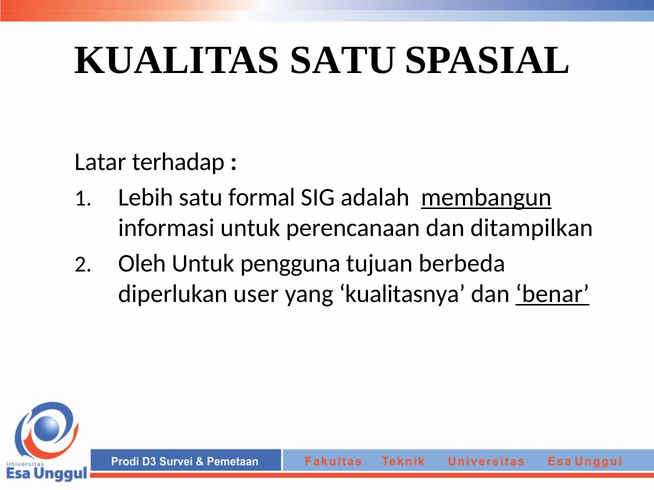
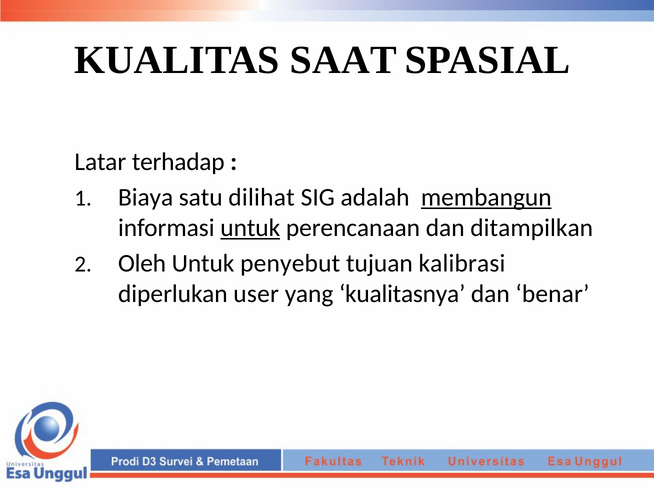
KUALITAS SATU: SATU -> SAAT (343, 60)
Lebih: Lebih -> Biaya (146, 198)
formal: formal -> dilihat (262, 198)
untuk underline: none -> present (250, 228)
pengguna: pengguna -> penyebut (290, 264)
berbeda: berbeda -> kalibrasi (462, 264)
benar underline: present -> none (552, 294)
